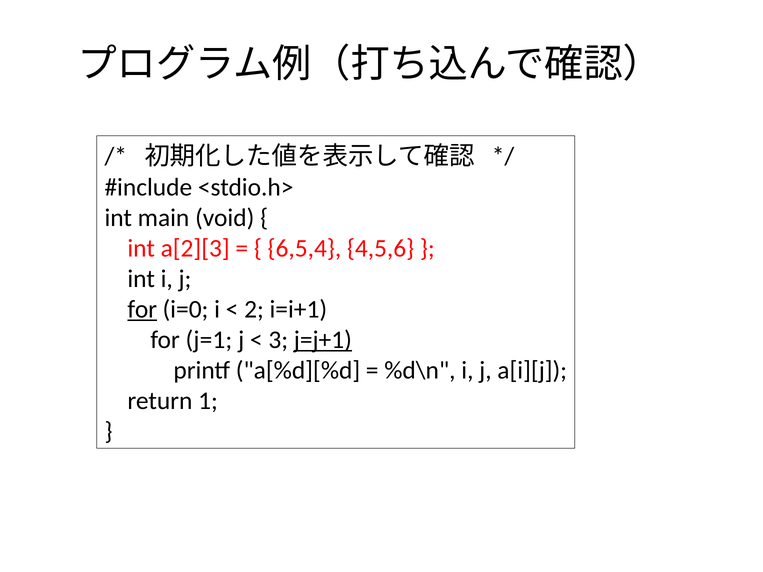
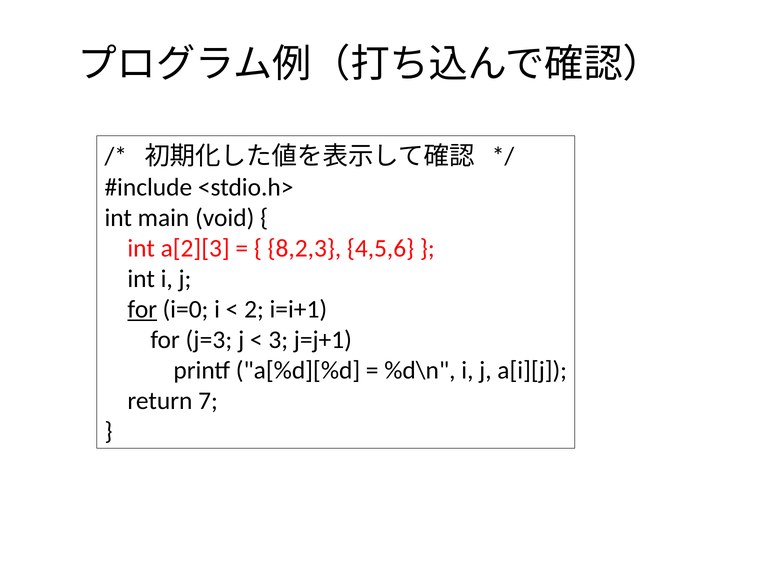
6,5,4: 6,5,4 -> 8,2,3 (304, 248)
j=1: j=1 -> j=3 (209, 340)
j=j+1 underline: present -> none (323, 340)
1: 1 -> 7 (208, 401)
